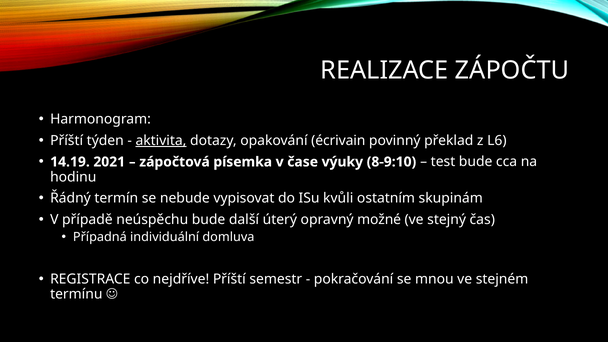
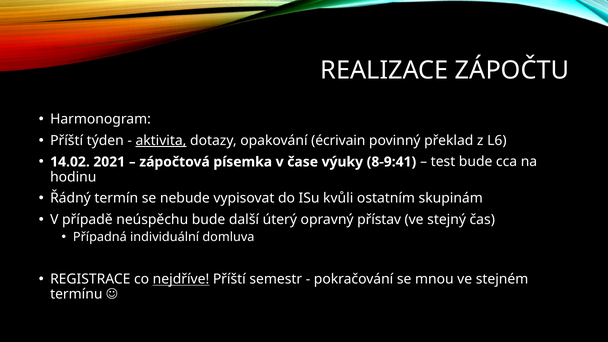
14.19: 14.19 -> 14.02 (70, 162)
8-9:10: 8-9:10 -> 8-9:41 (391, 162)
možné: možné -> přístav (379, 220)
nejdříve underline: none -> present (181, 279)
